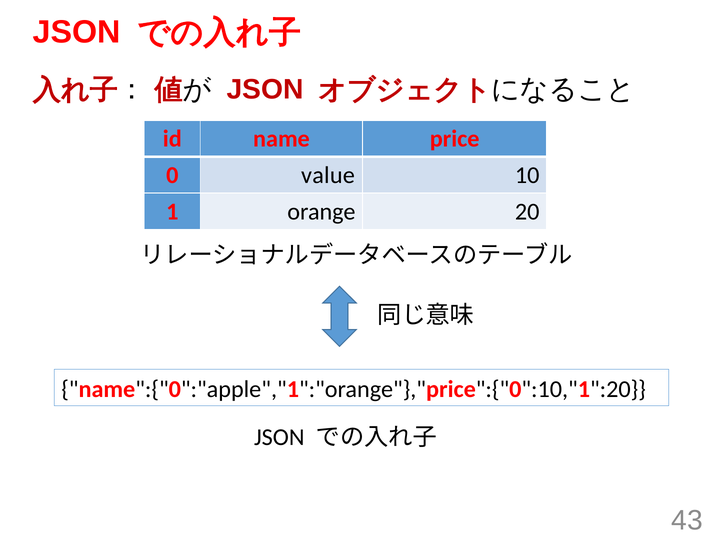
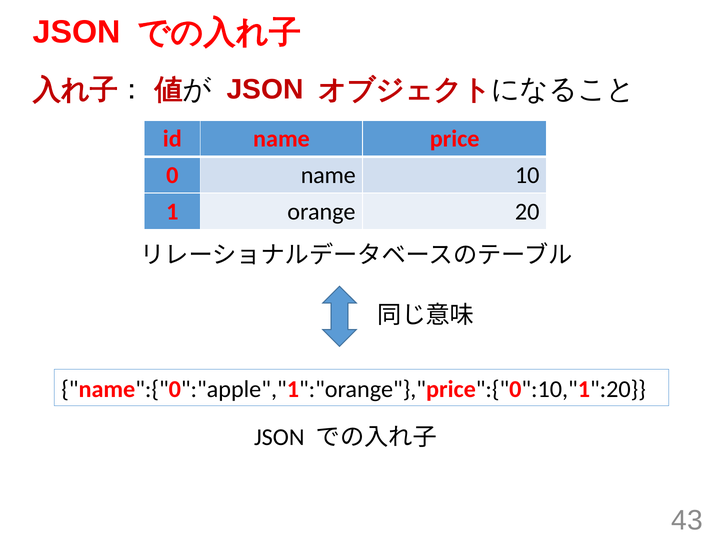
0 value: value -> name (328, 175)
